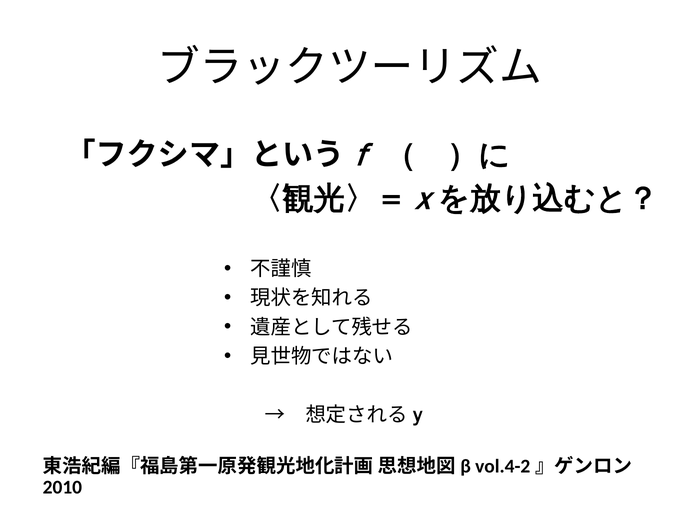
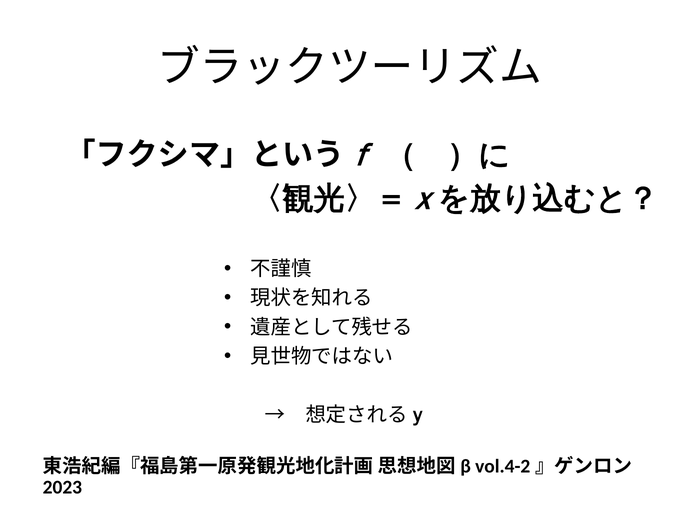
2010: 2010 -> 2023 (62, 487)
